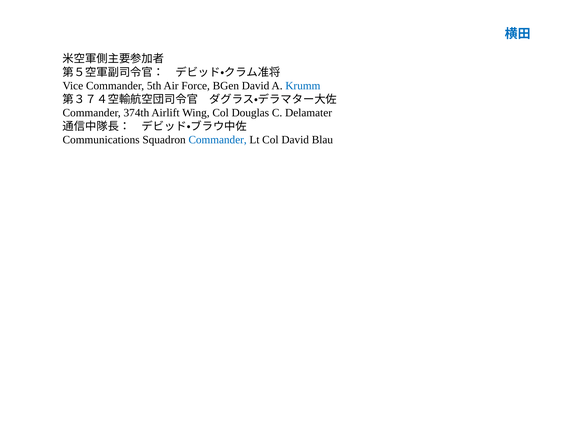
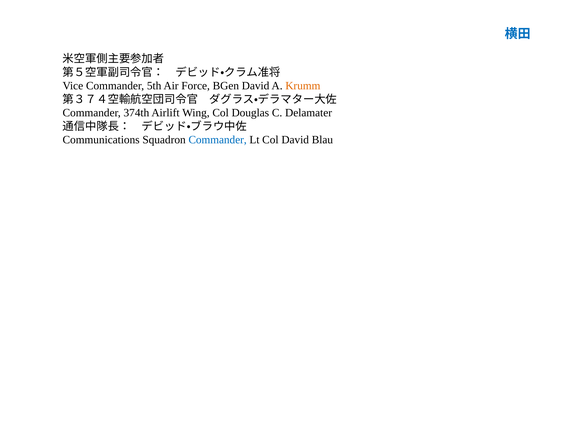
Krumm colour: blue -> orange (303, 86)
